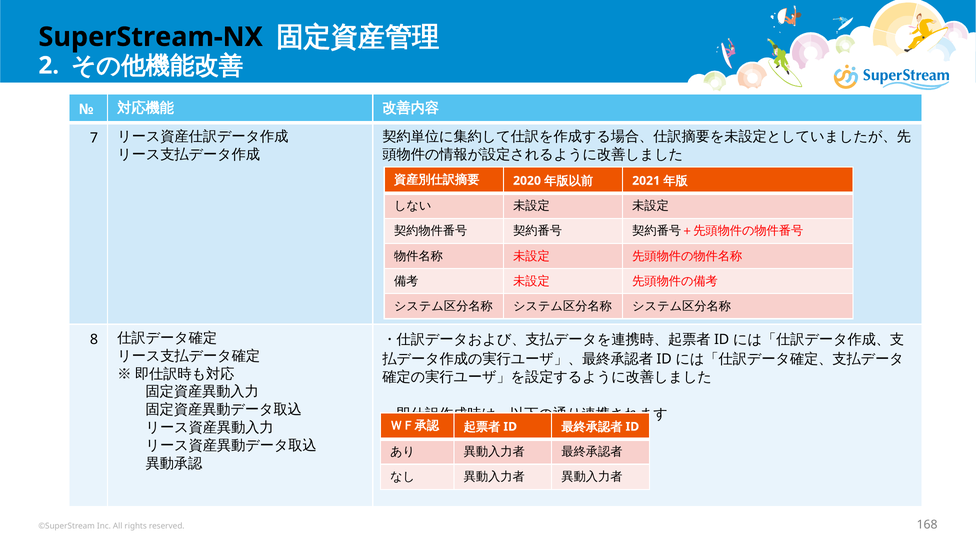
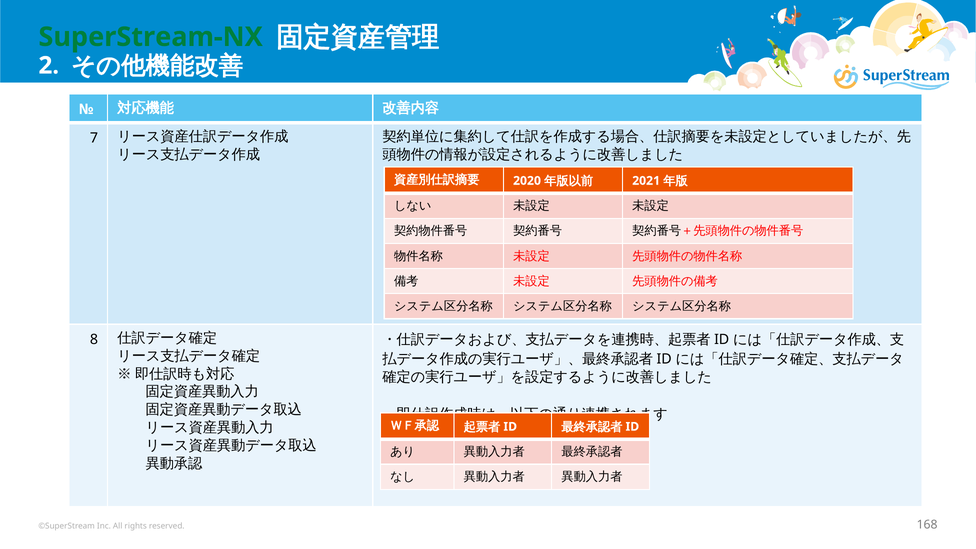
SuperStream-NX colour: black -> green (151, 37)
